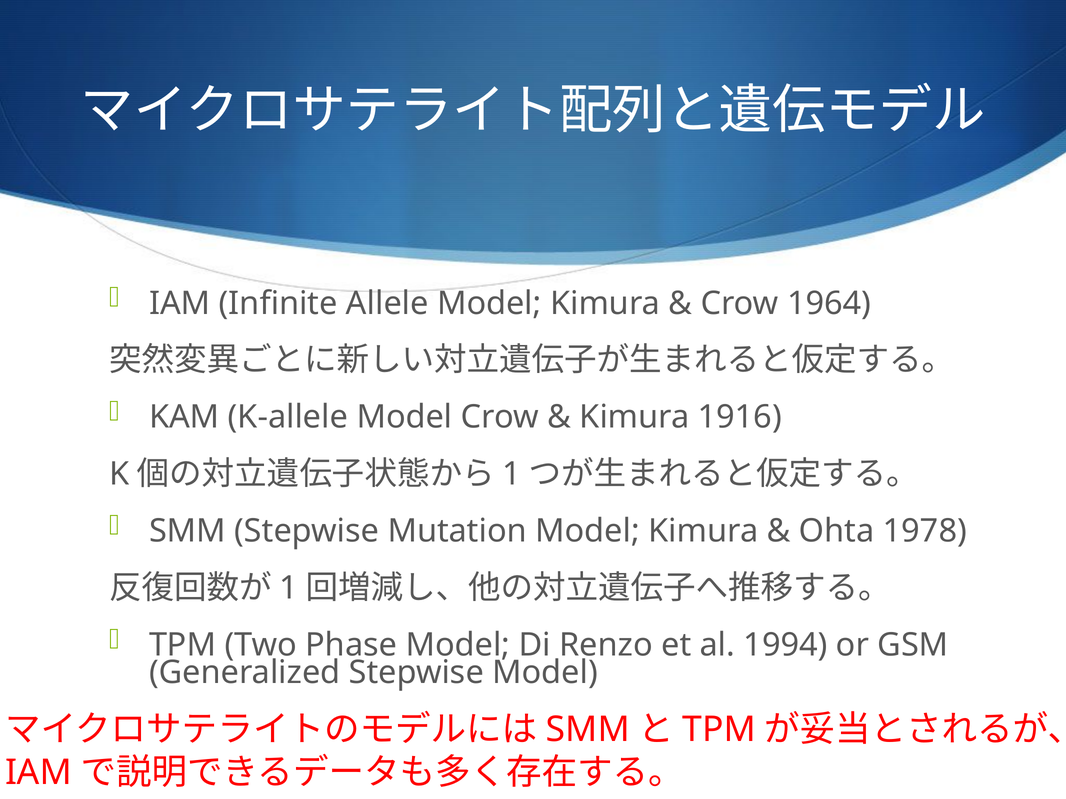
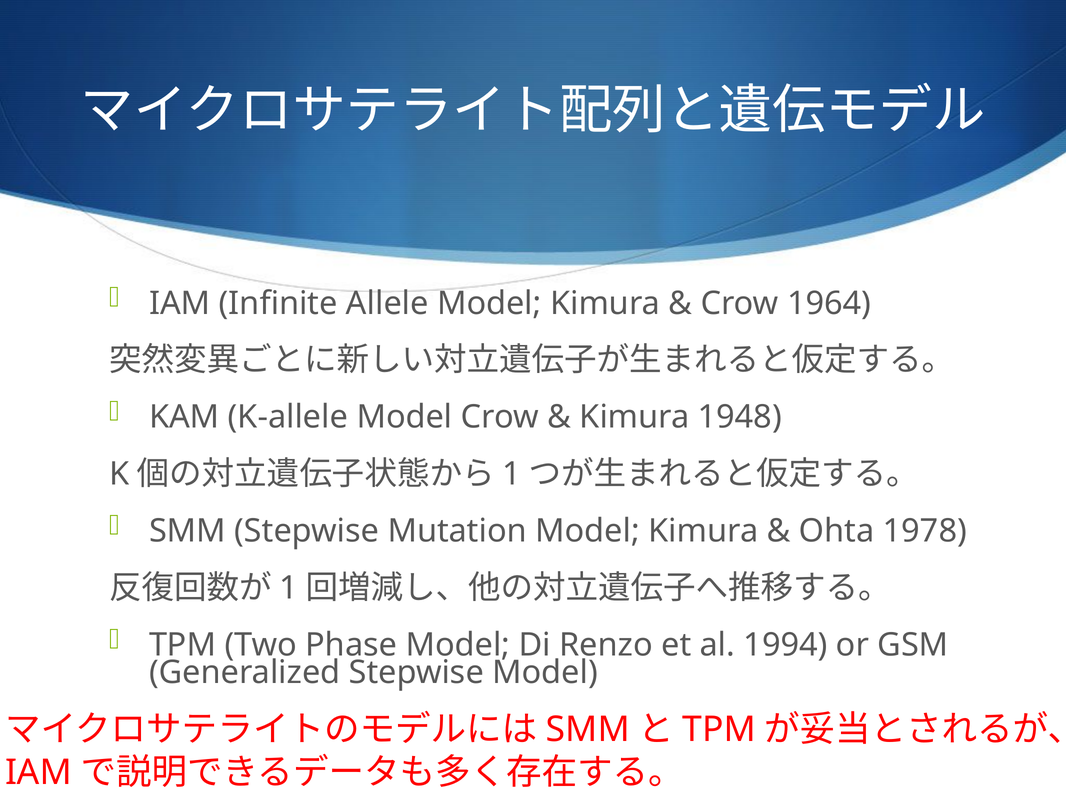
1916: 1916 -> 1948 (740, 417)
